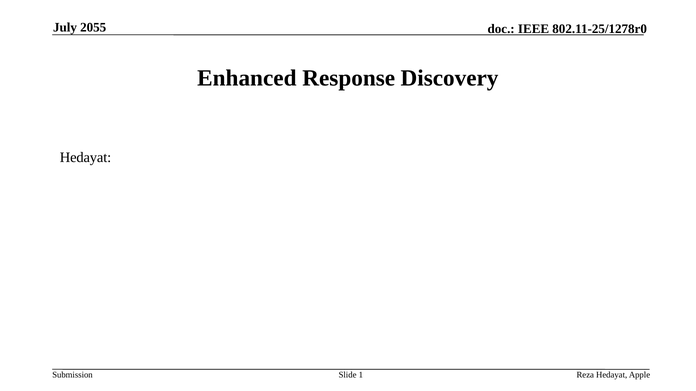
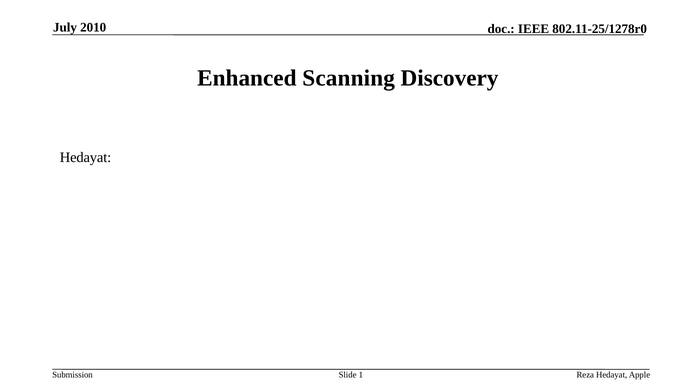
2055: 2055 -> 2010 (93, 28)
Response: Response -> Scanning (349, 78)
